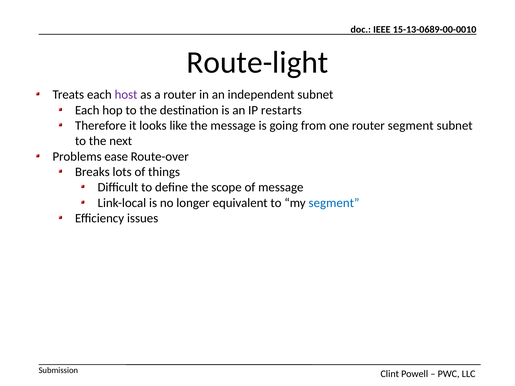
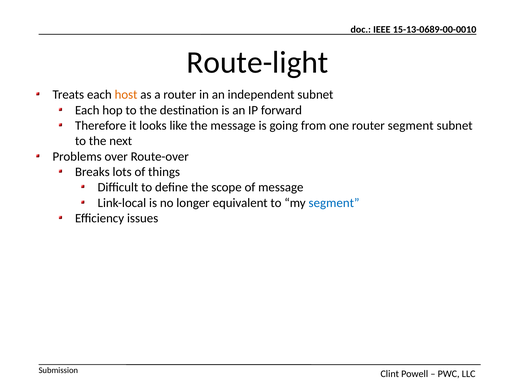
host colour: purple -> orange (126, 95)
restarts: restarts -> forward (281, 110)
ease: ease -> over (116, 157)
